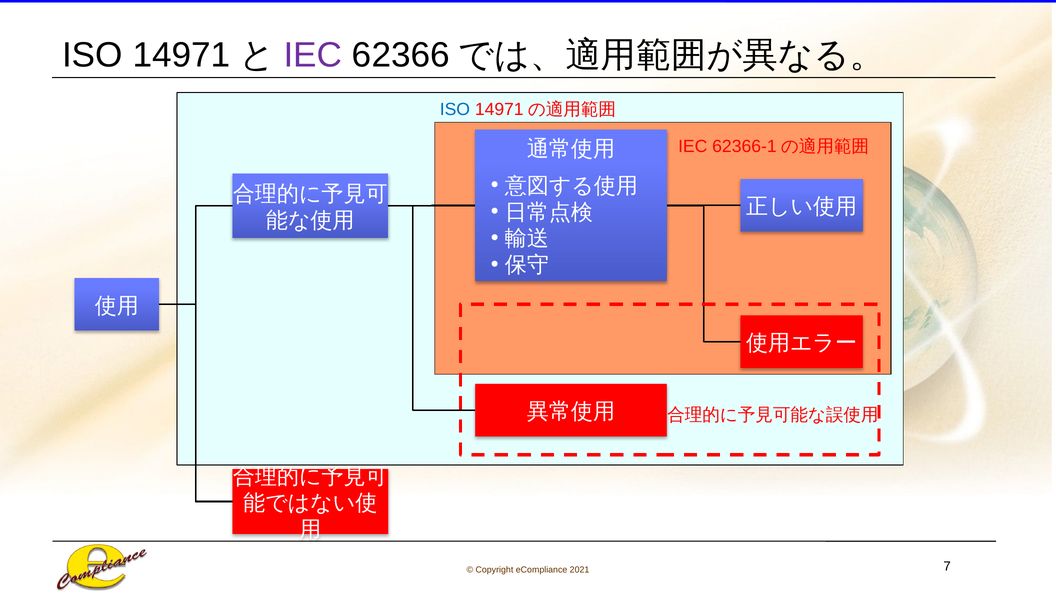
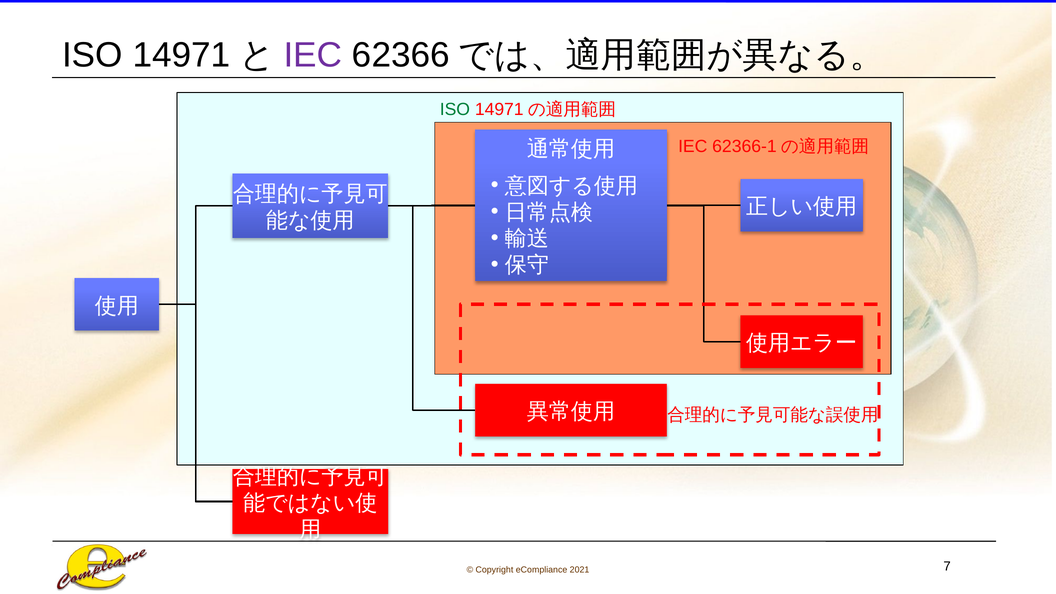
ISO colour: blue -> green (455, 110)
